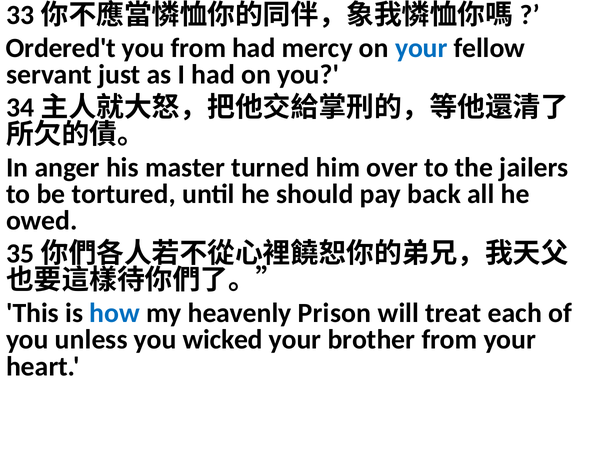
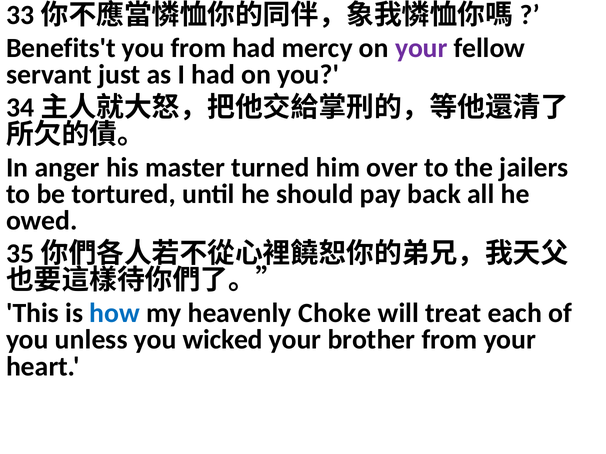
Ordered't: Ordered't -> Benefits't (61, 48)
your colour: blue -> purple (421, 48)
Prison: Prison -> Choke (335, 314)
